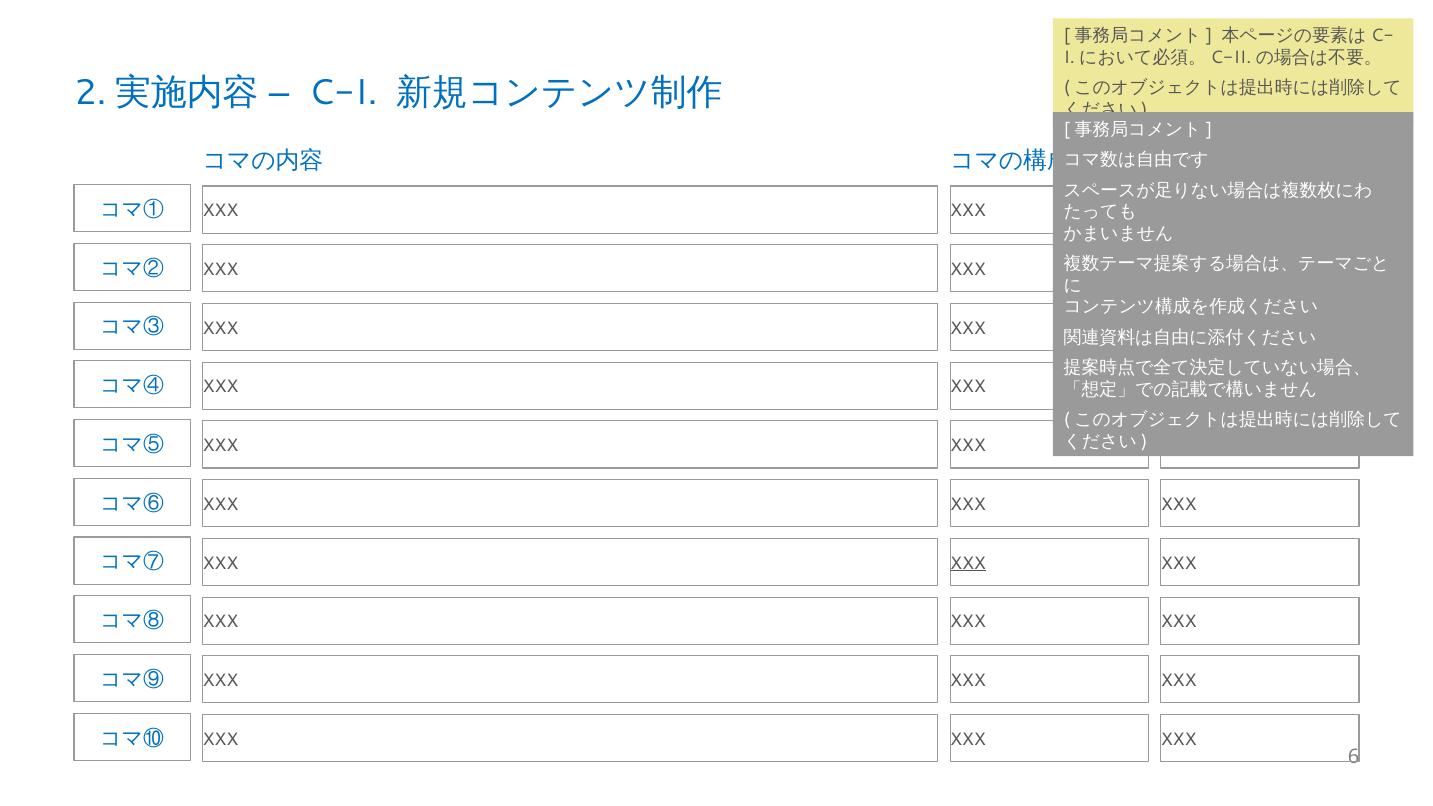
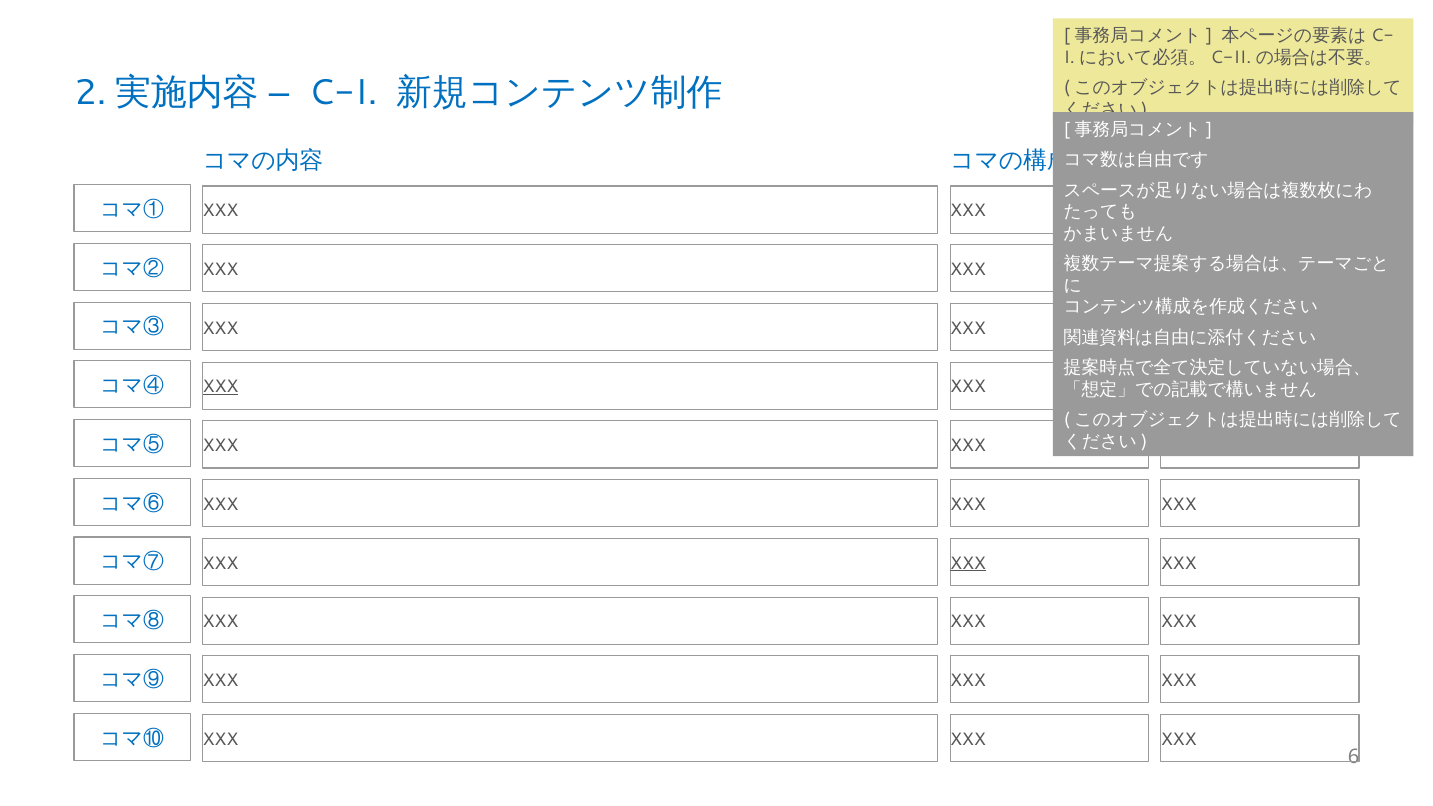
XXX underline: none -> present (221, 387)
